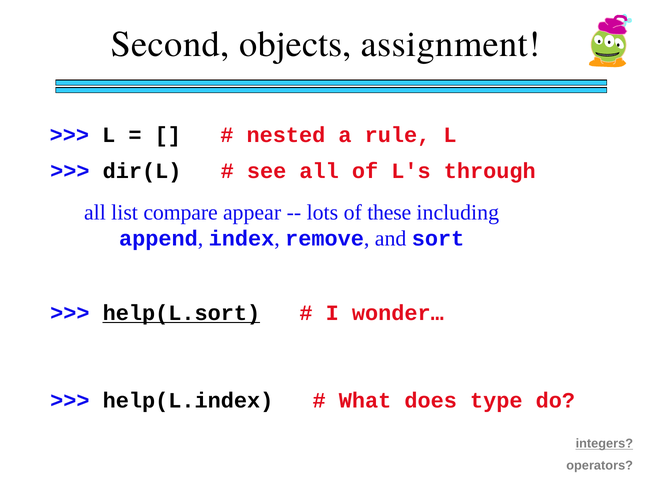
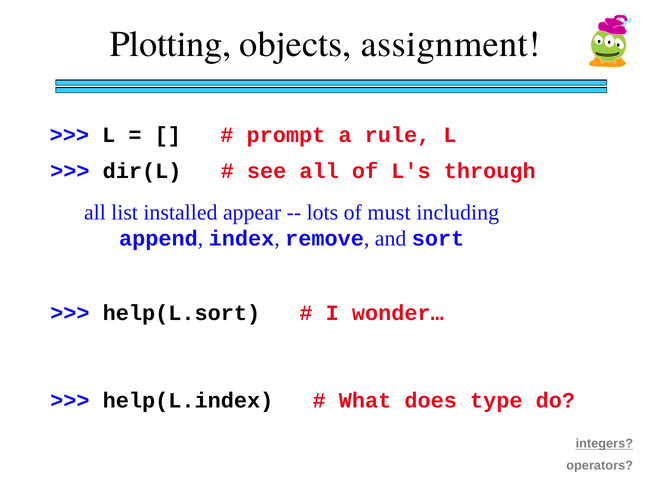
Second: Second -> Plotting (170, 44)
nested: nested -> prompt (286, 135)
compare: compare -> installed (180, 212)
these: these -> must (389, 212)
help(L.sort underline: present -> none (181, 313)
